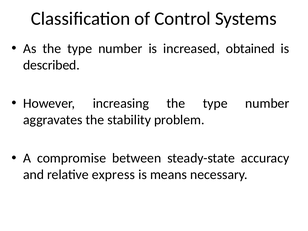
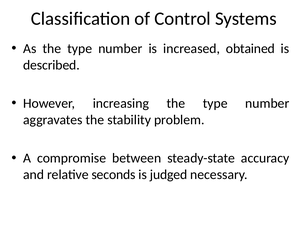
express: express -> seconds (114, 175)
means: means -> judged (169, 175)
